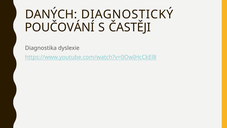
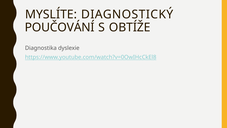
DANÝCH: DANÝCH -> MYSLÍTE (51, 14)
ČASTĚJI: ČASTĚJI -> OBTÍŽE (130, 27)
